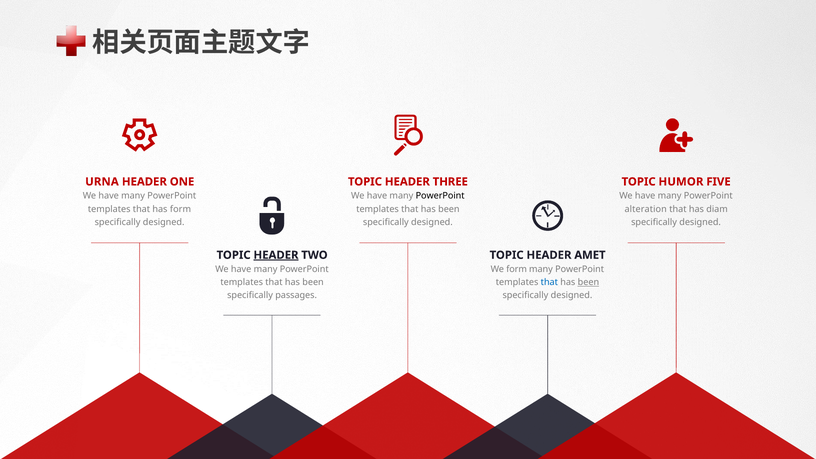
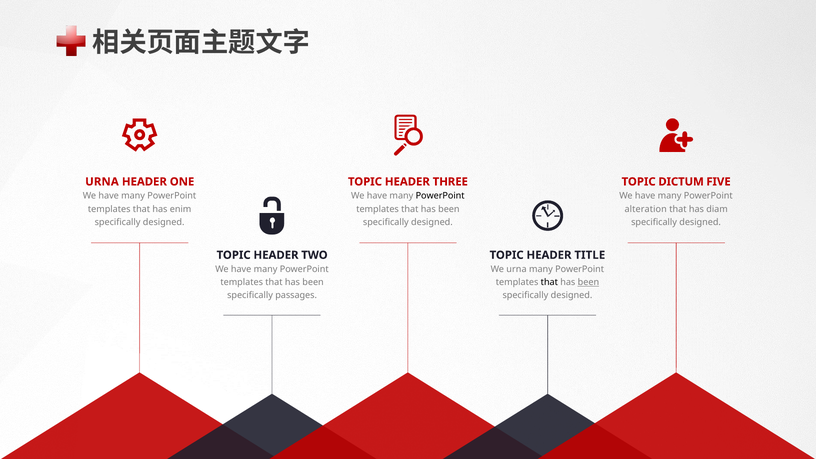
HUMOR: HUMOR -> DICTUM (681, 182)
has form: form -> enim (181, 209)
HEADER underline: present -> none (276, 255)
AMET: AMET -> TITLE (590, 255)
We form: form -> urna (516, 269)
that colour: blue -> black (549, 282)
